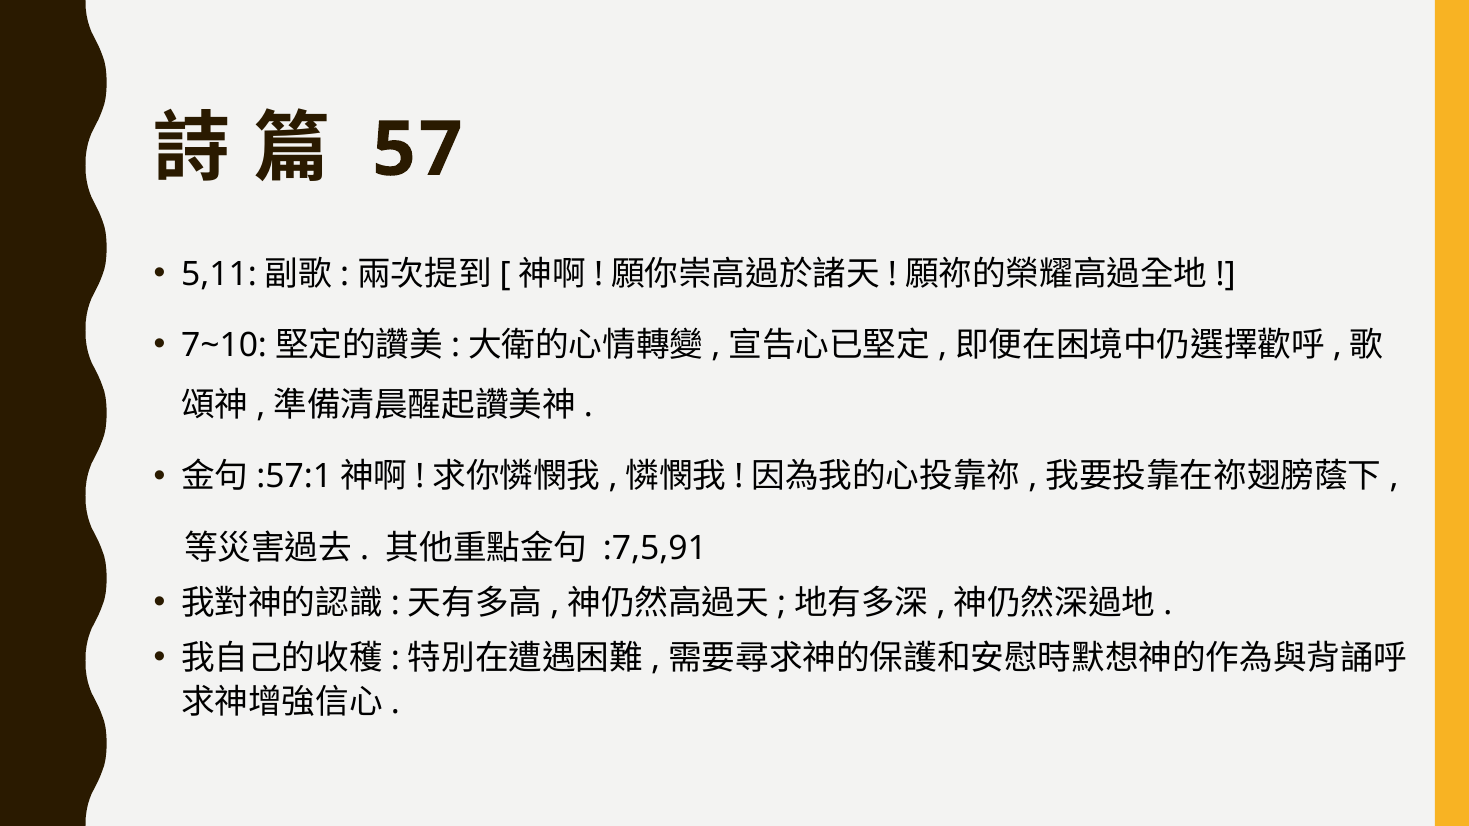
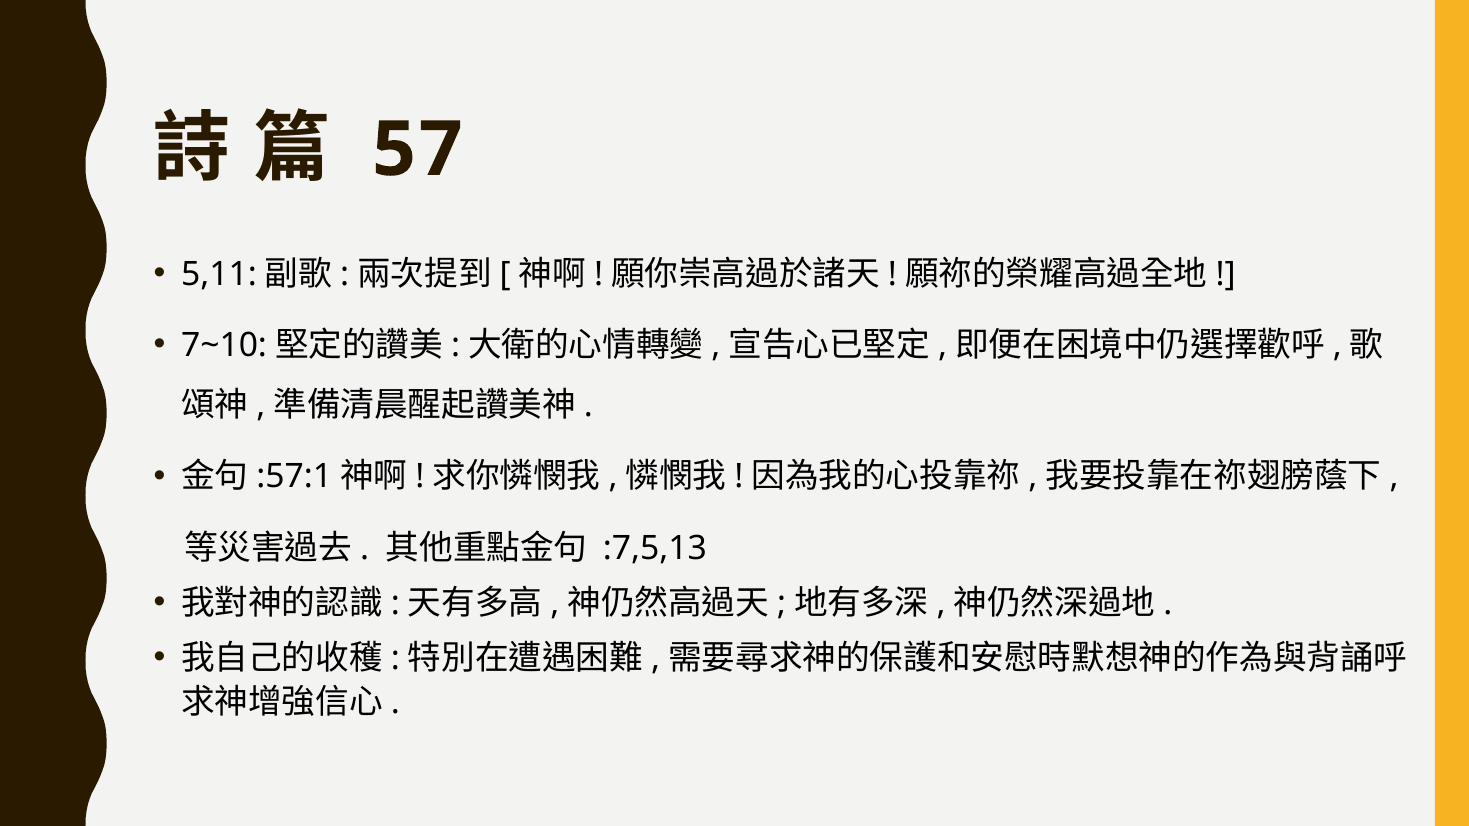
:7,5,91: :7,5,91 -> :7,5,13 (655, 548)
